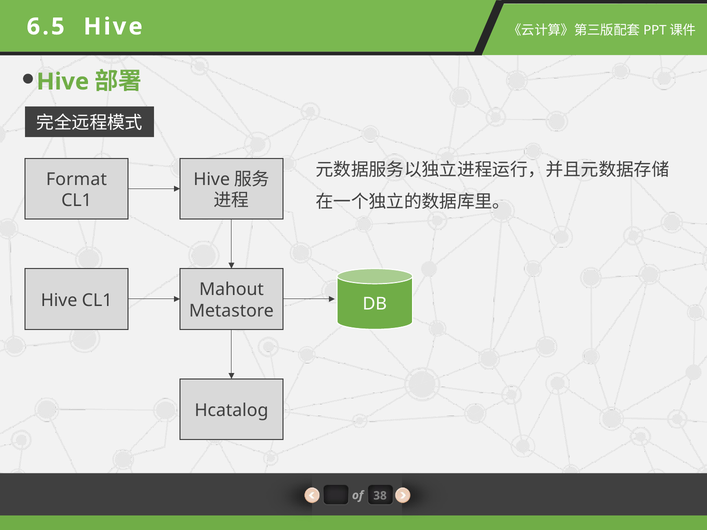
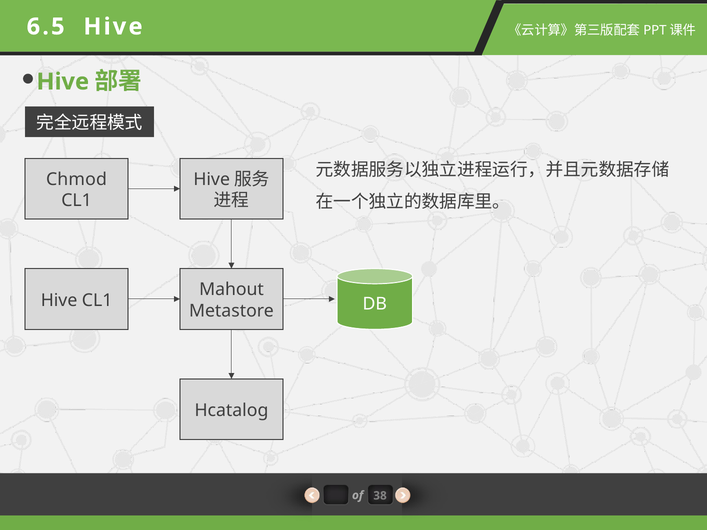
Format: Format -> Chmod (76, 179)
